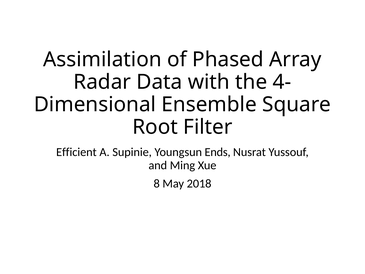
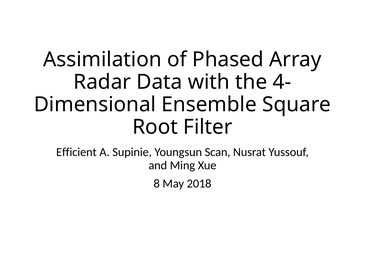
Ends: Ends -> Scan (218, 152)
